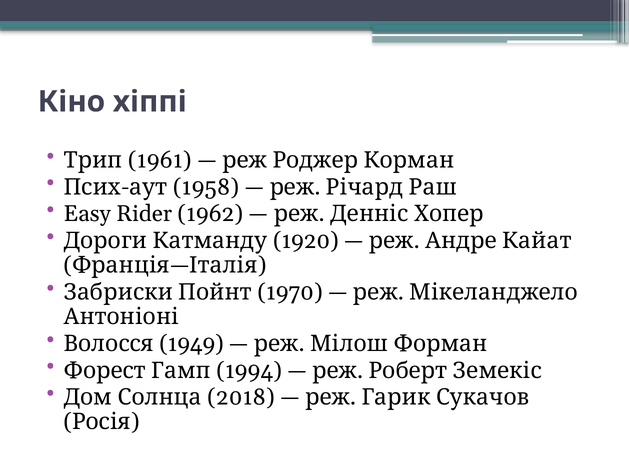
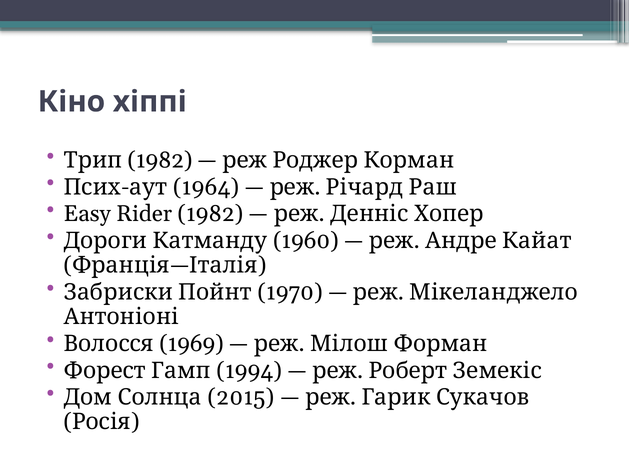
1961: 1961 -> 1982 (160, 160)
1958: 1958 -> 1964 (206, 187)
Rider 1962: 1962 -> 1982 (210, 214)
1920: 1920 -> 1960 (306, 241)
1949: 1949 -> 1969 (192, 343)
2018: 2018 -> 2015 (241, 397)
